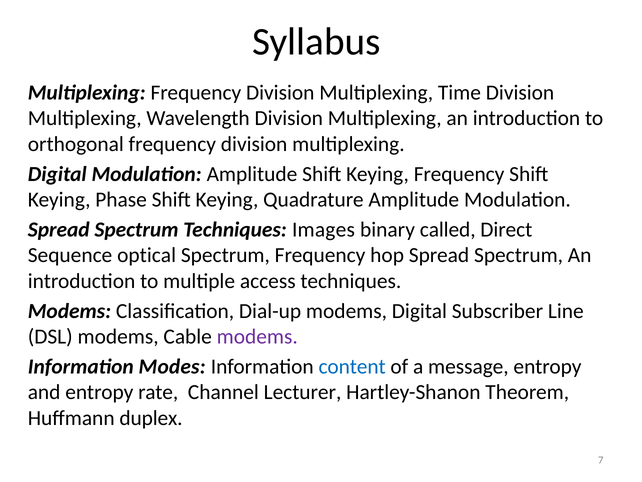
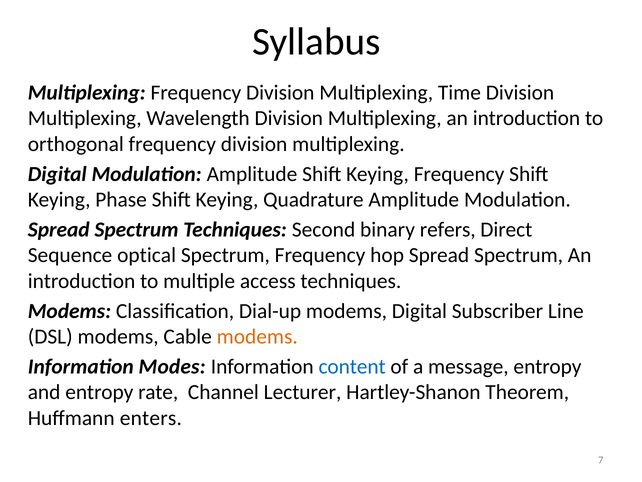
Images: Images -> Second (324, 229)
called: called -> refers (448, 229)
modems colour: purple -> orange (257, 336)
duplex: duplex -> enters (151, 418)
